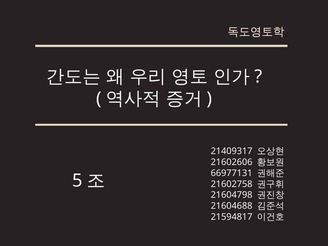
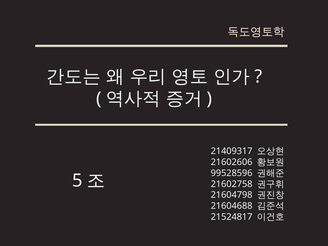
66977131: 66977131 -> 99528596 (232, 173)
21594817: 21594817 -> 21524817 (232, 217)
